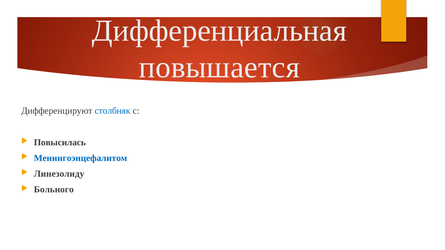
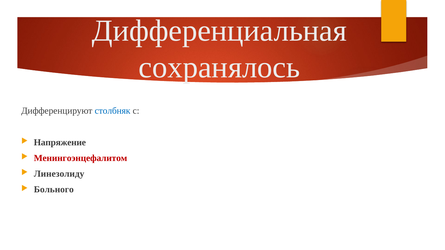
повышается: повышается -> сохранялось (219, 67)
Повысилась: Повысилась -> Напряжение (60, 143)
Менингоэнцефалитом colour: blue -> red (81, 158)
